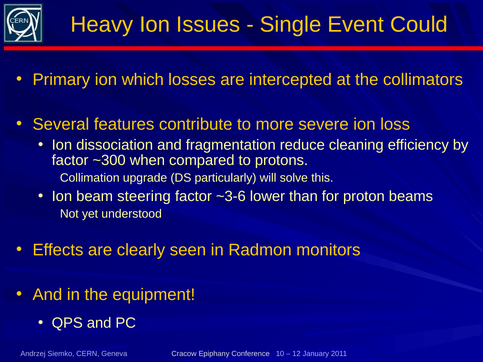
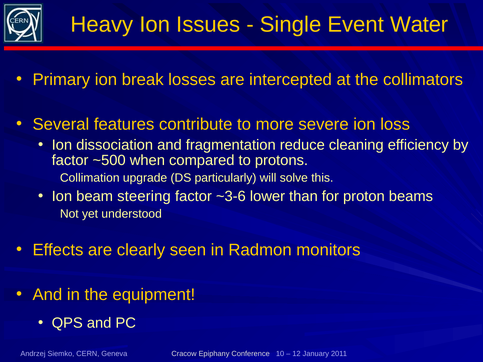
Could: Could -> Water (419, 25)
which: which -> break (143, 80)
~300: ~300 -> ~500 (109, 160)
